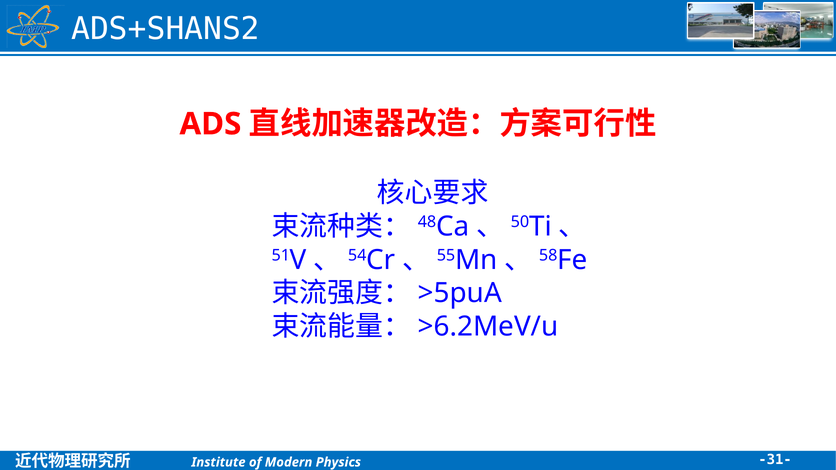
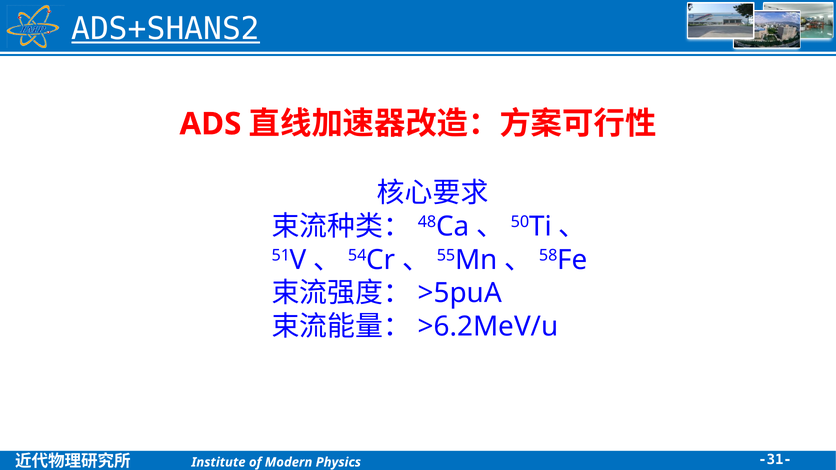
ADS+SHANS2 underline: none -> present (166, 29)
